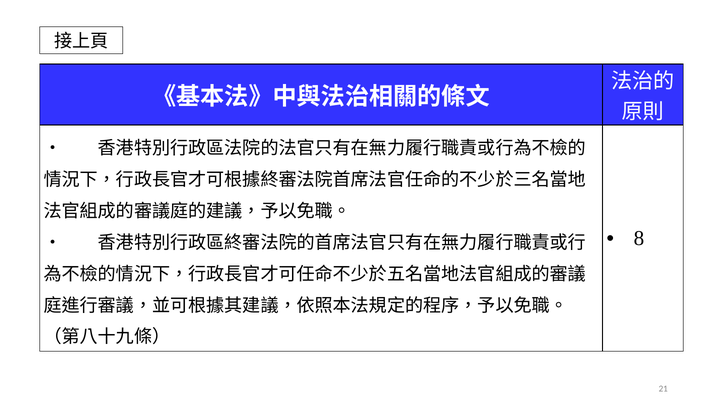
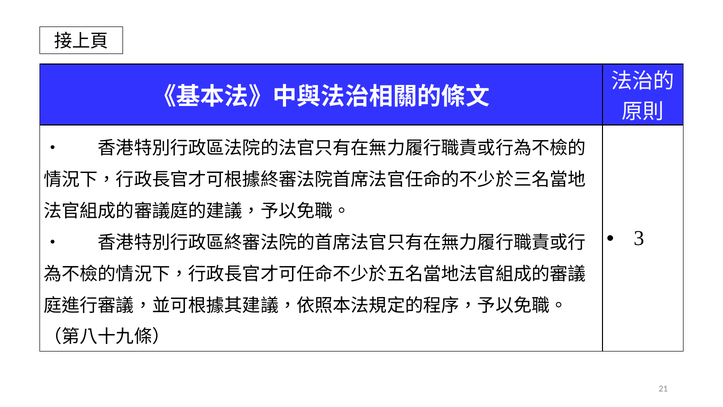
8: 8 -> 3 (639, 238)
